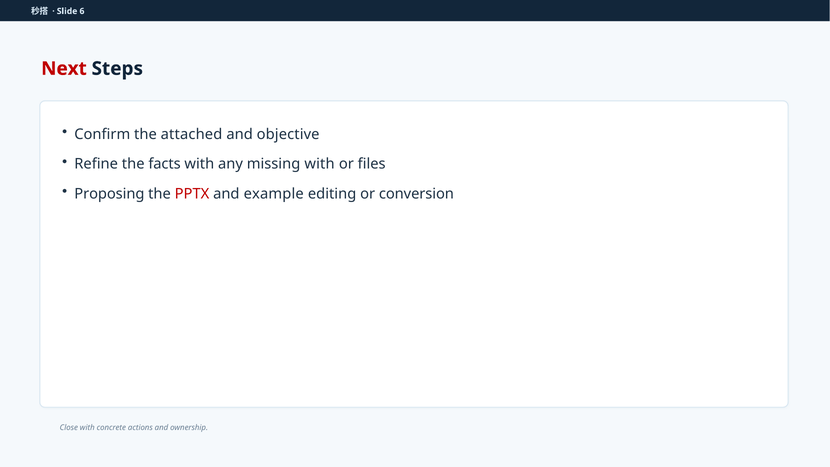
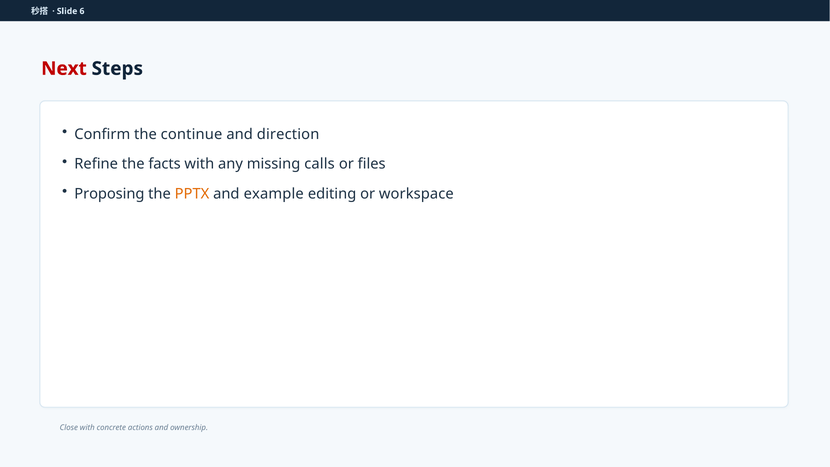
attached: attached -> continue (192, 134)
objective: objective -> direction (288, 134)
missing with: with -> calls (320, 164)
PPTX colour: red -> orange (192, 194)
conversion: conversion -> workspace (416, 194)
